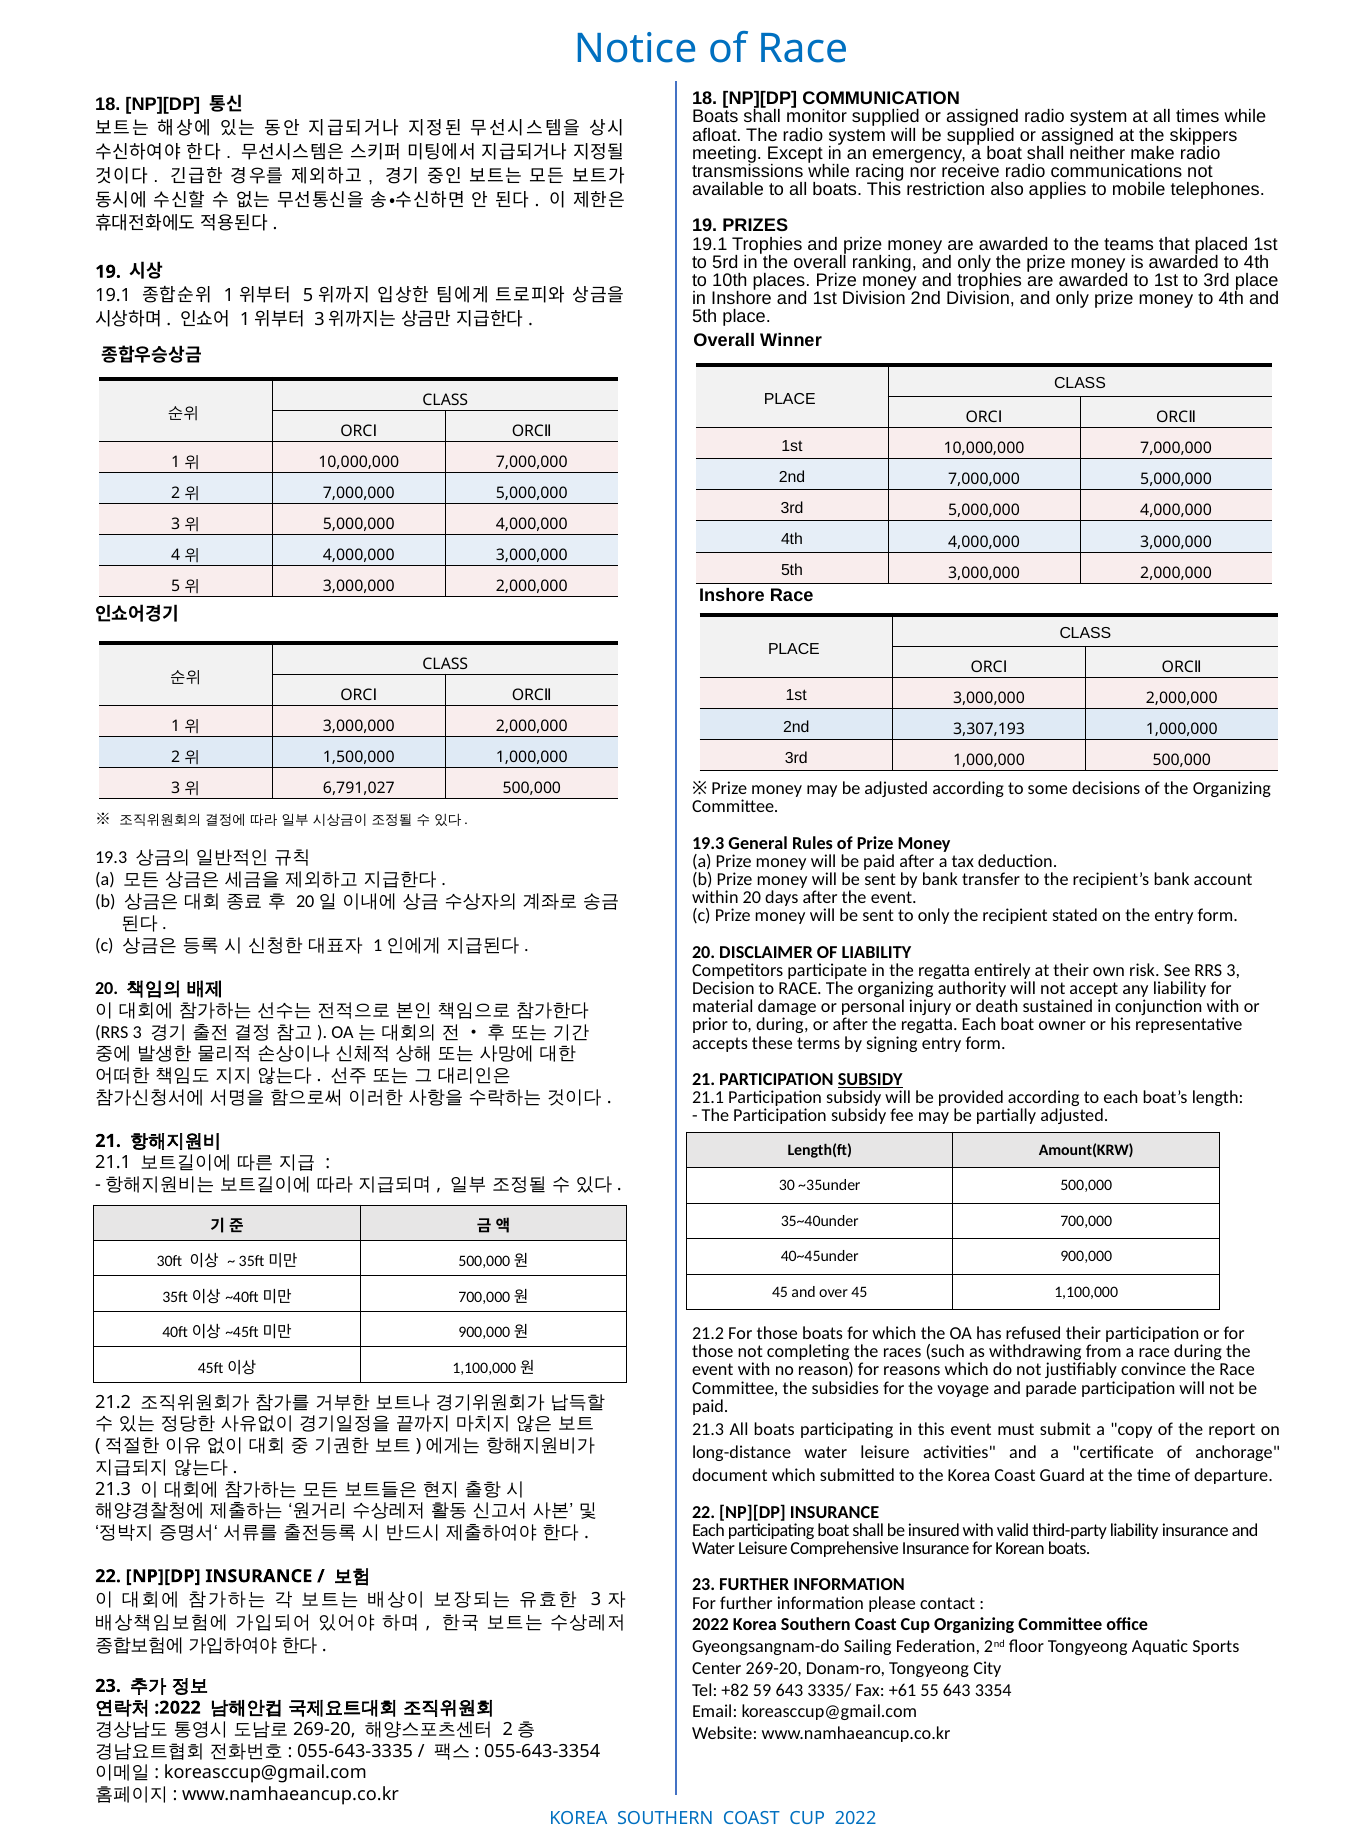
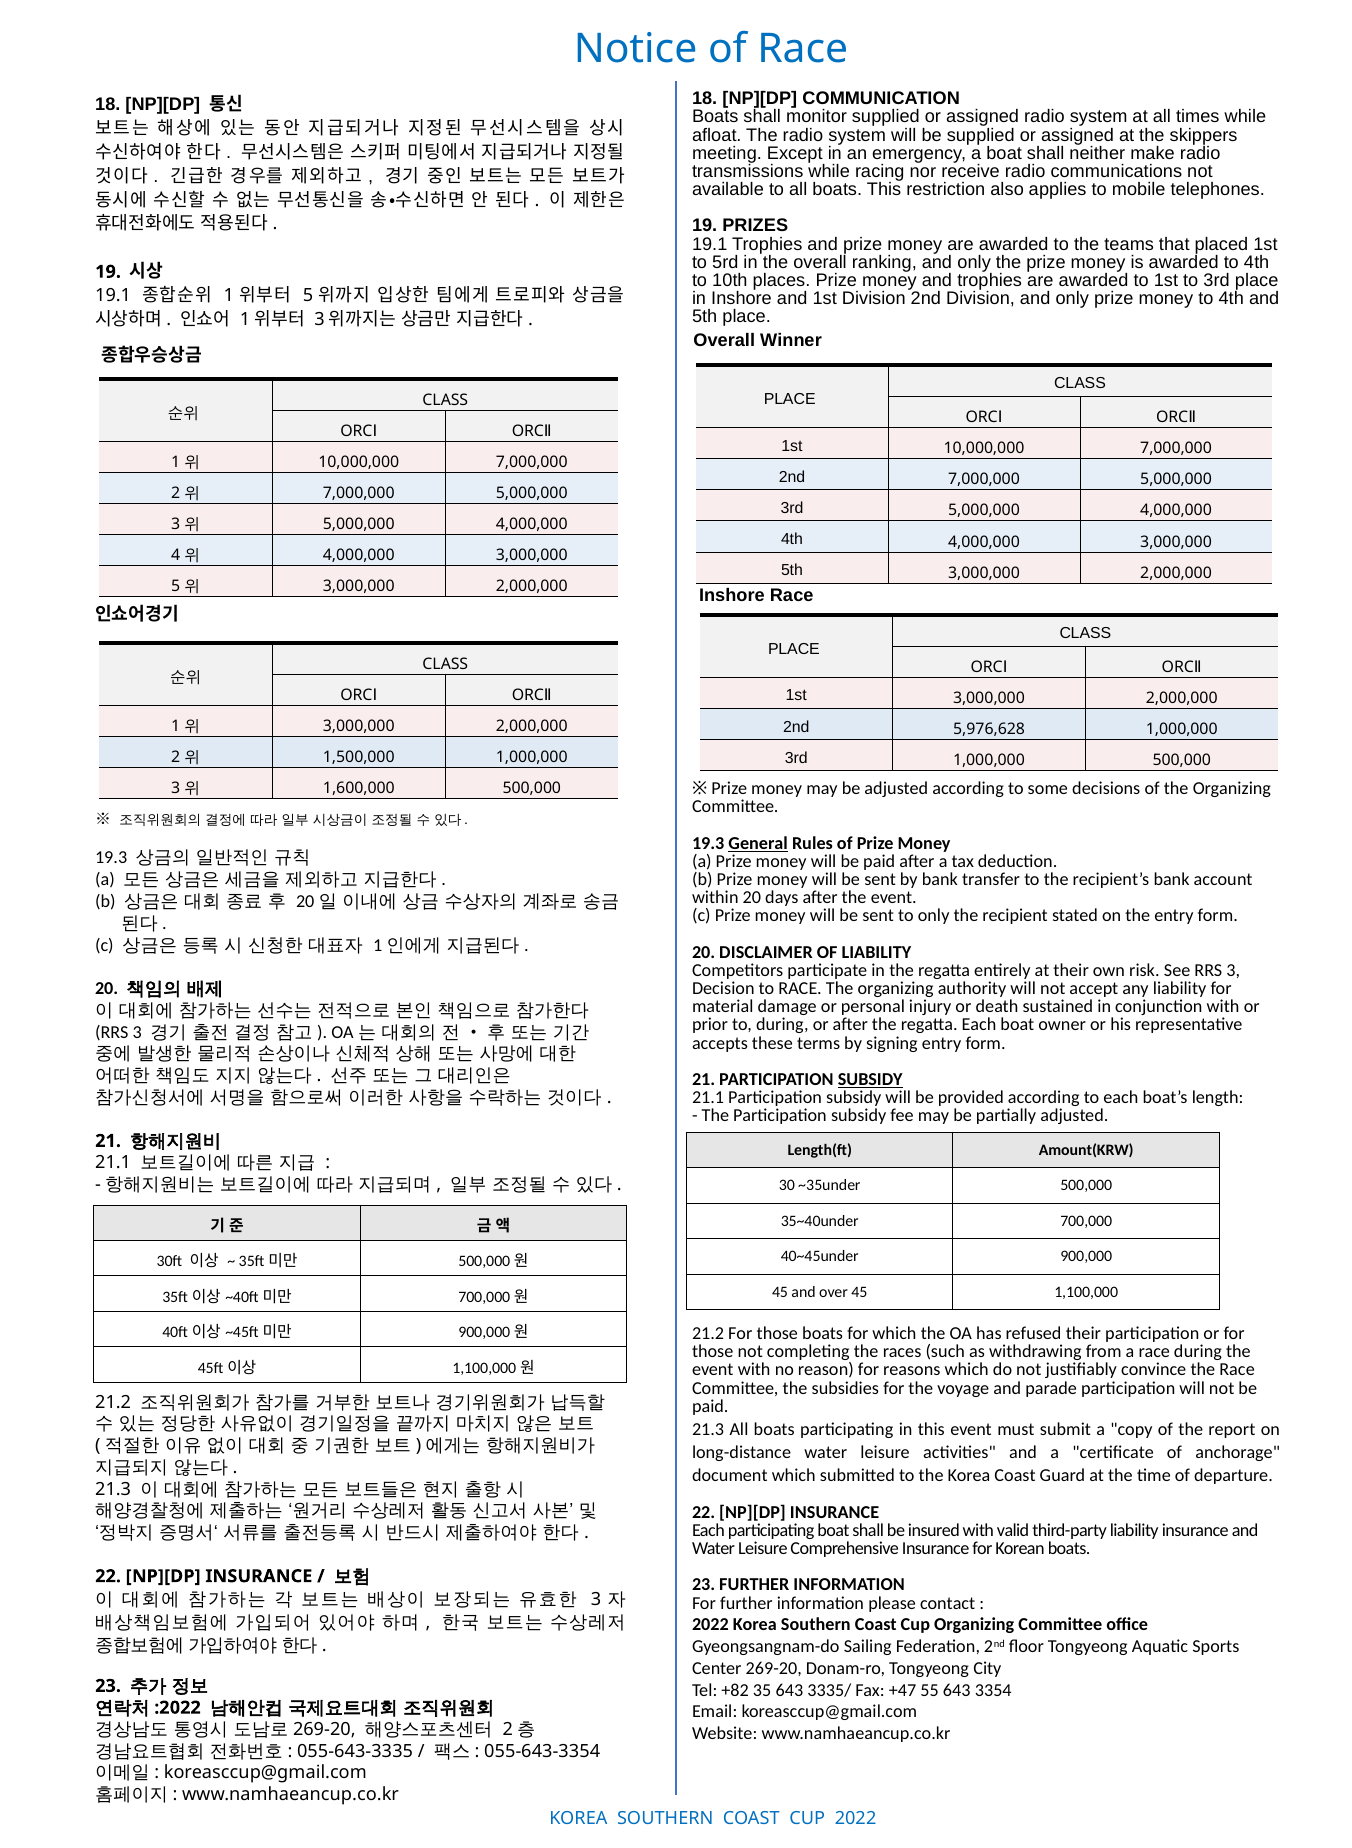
3,307,193: 3,307,193 -> 5,976,628 (989, 729)
6,791,027: 6,791,027 -> 1,600,000 (359, 788)
General underline: none -> present (758, 843)
59: 59 -> 35 (762, 1690)
+61: +61 -> +47 (903, 1690)
